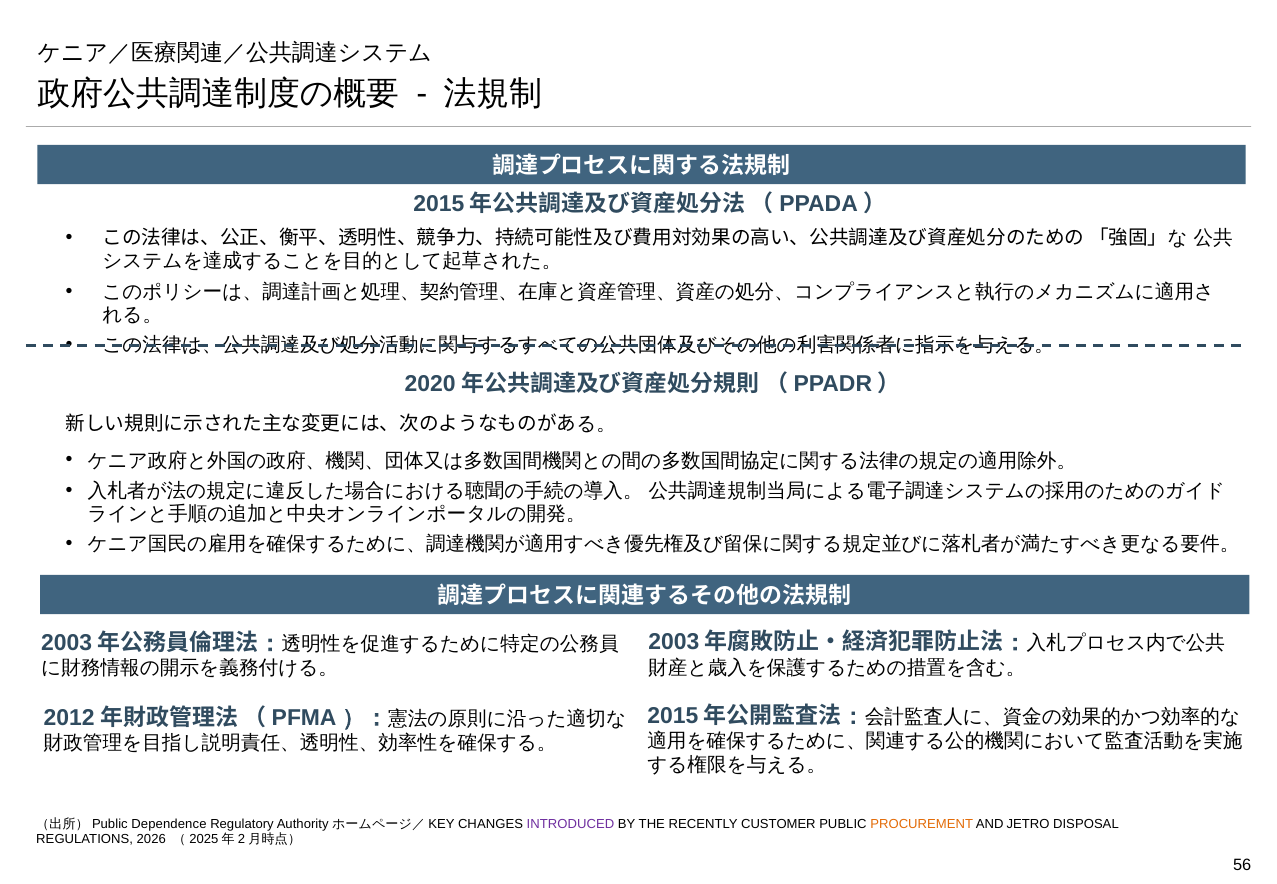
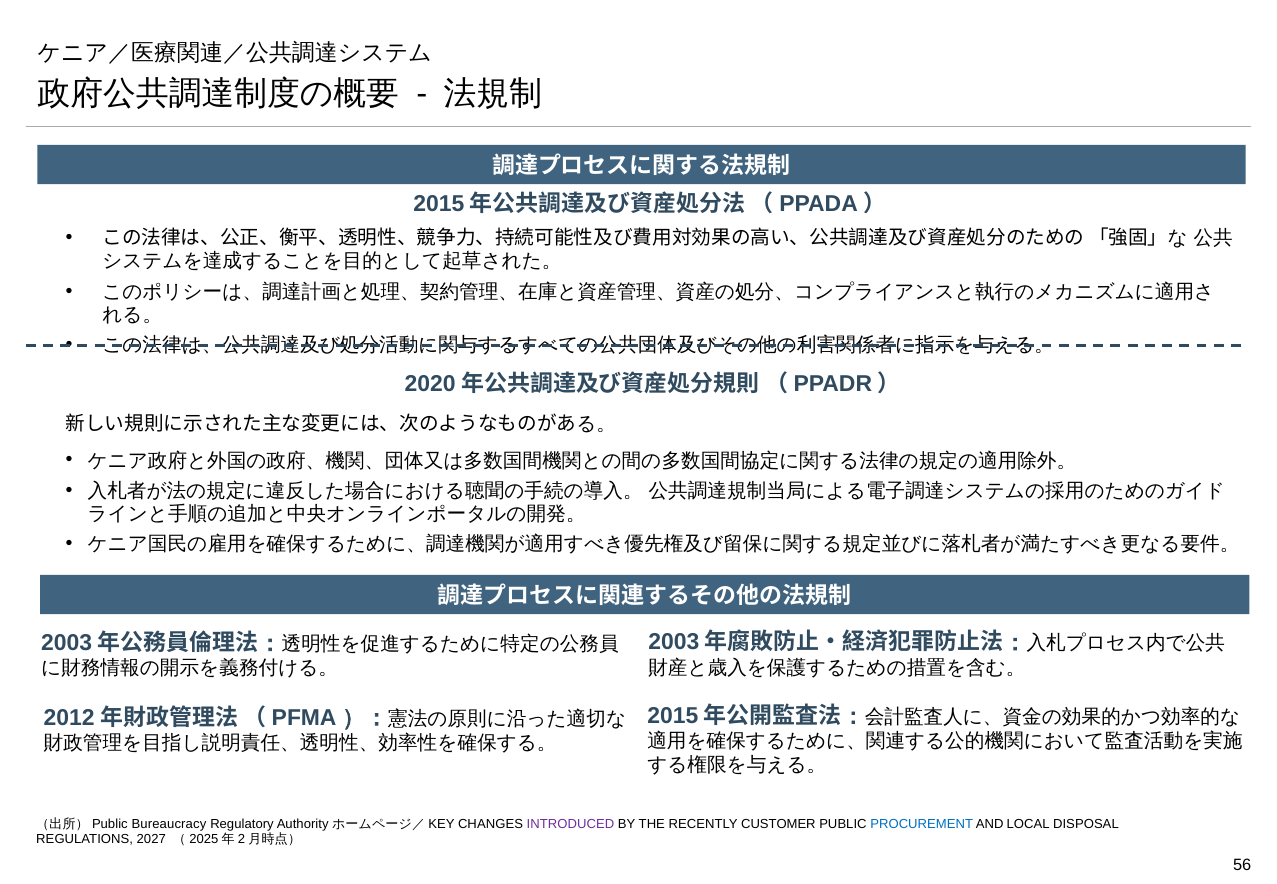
Dependence: Dependence -> Bureaucracy (169, 824)
PROCUREMENT colour: orange -> blue (922, 824)
JETRO: JETRO -> LOCAL (1028, 824)
2026: 2026 -> 2027 (151, 840)
